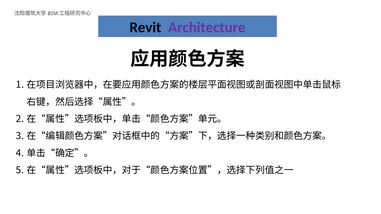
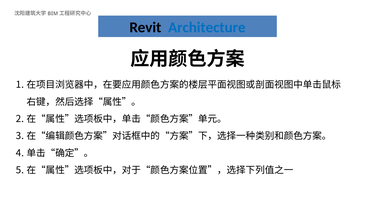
Architecture colour: purple -> blue (207, 27)
